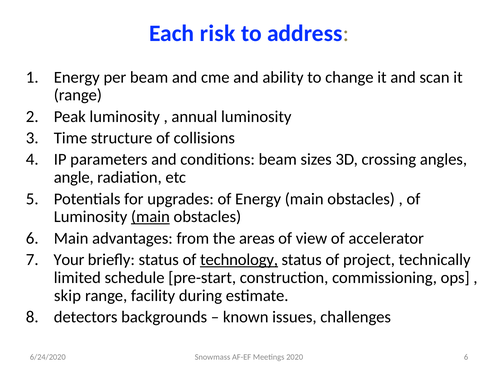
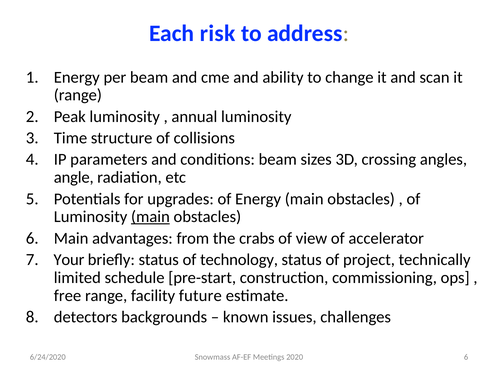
areas: areas -> crabs (257, 238)
technology underline: present -> none (239, 259)
skip: skip -> free (68, 295)
during: during -> future (200, 295)
